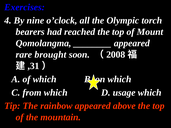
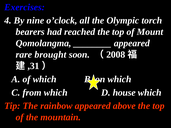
usage: usage -> house (124, 93)
